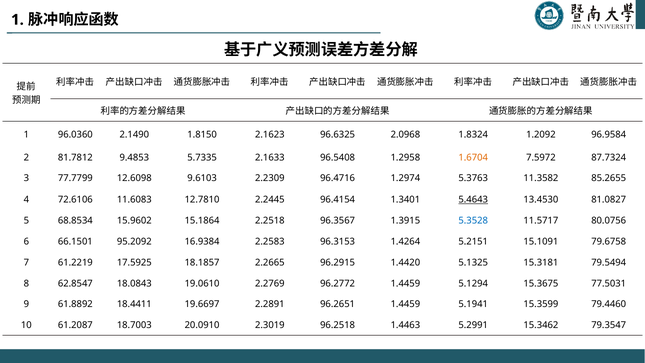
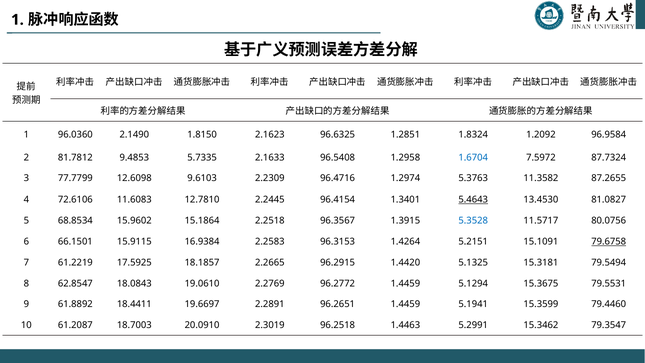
2.0968: 2.0968 -> 1.2851 (405, 135)
1.6704 colour: orange -> blue (473, 157)
85.2655: 85.2655 -> 87.2655 (609, 178)
95.2092: 95.2092 -> 15.9115 (134, 242)
79.6758 underline: none -> present (609, 242)
77.5031: 77.5031 -> 79.5531 (609, 283)
